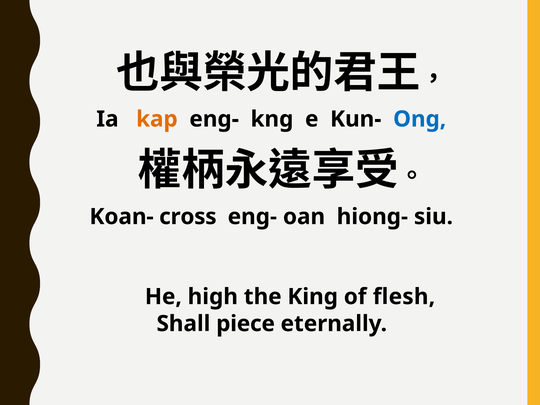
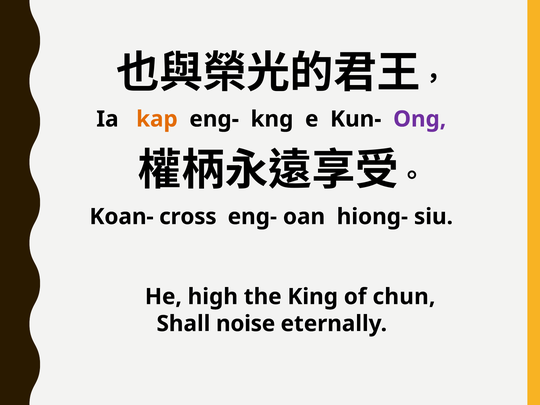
Ong colour: blue -> purple (420, 119)
flesh: flesh -> chun (404, 297)
piece: piece -> noise (246, 324)
